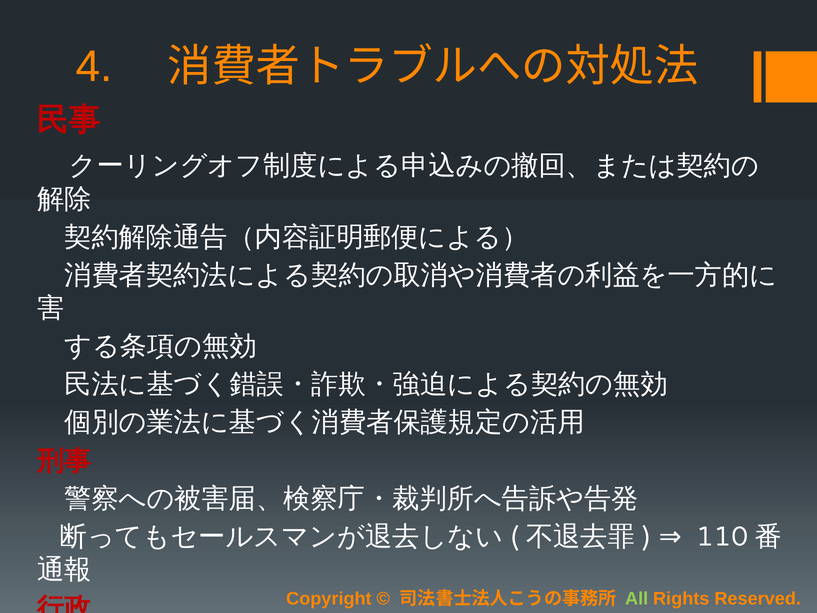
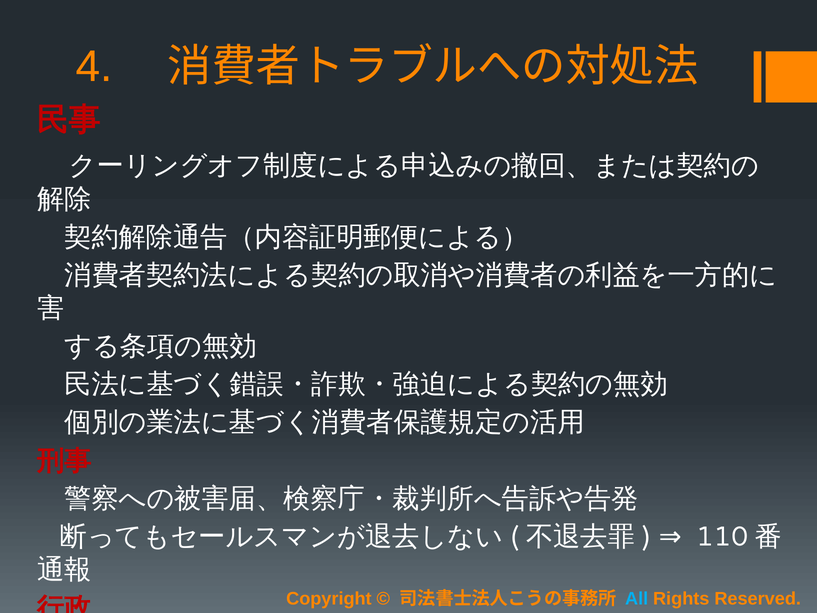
All colour: light green -> light blue (637, 599)
